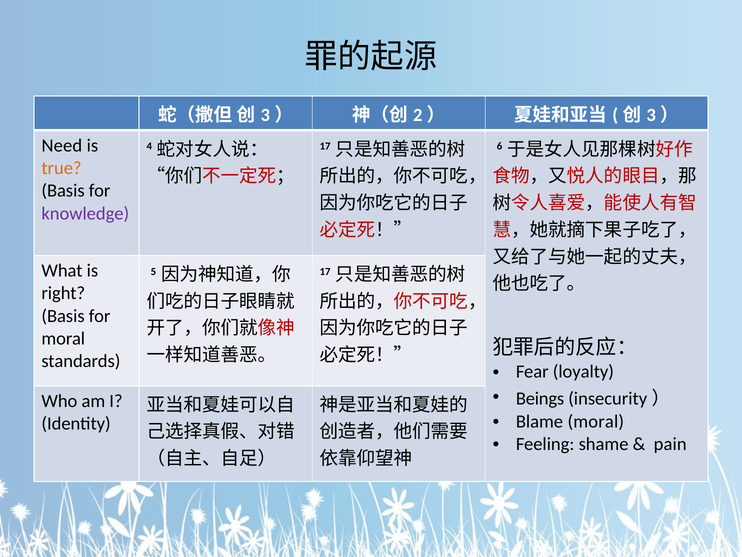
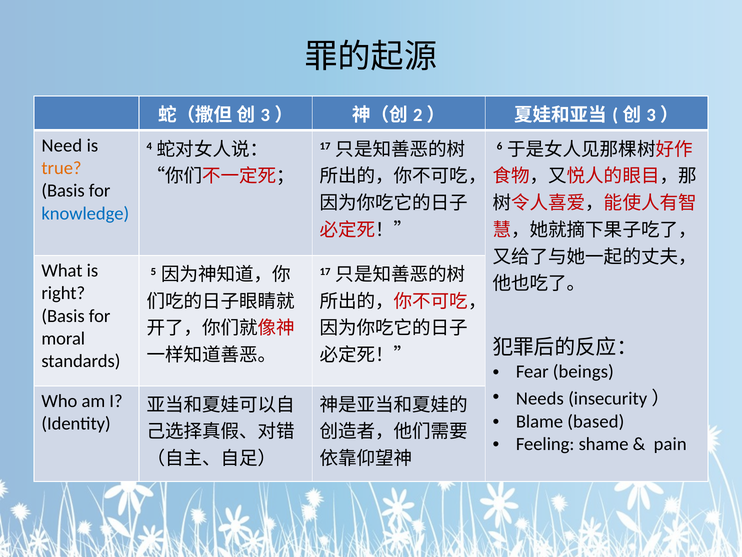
knowledge colour: purple -> blue (85, 213)
loyalty: loyalty -> beings (583, 372)
Beings: Beings -> Needs (540, 398)
Blame moral: moral -> based (596, 421)
